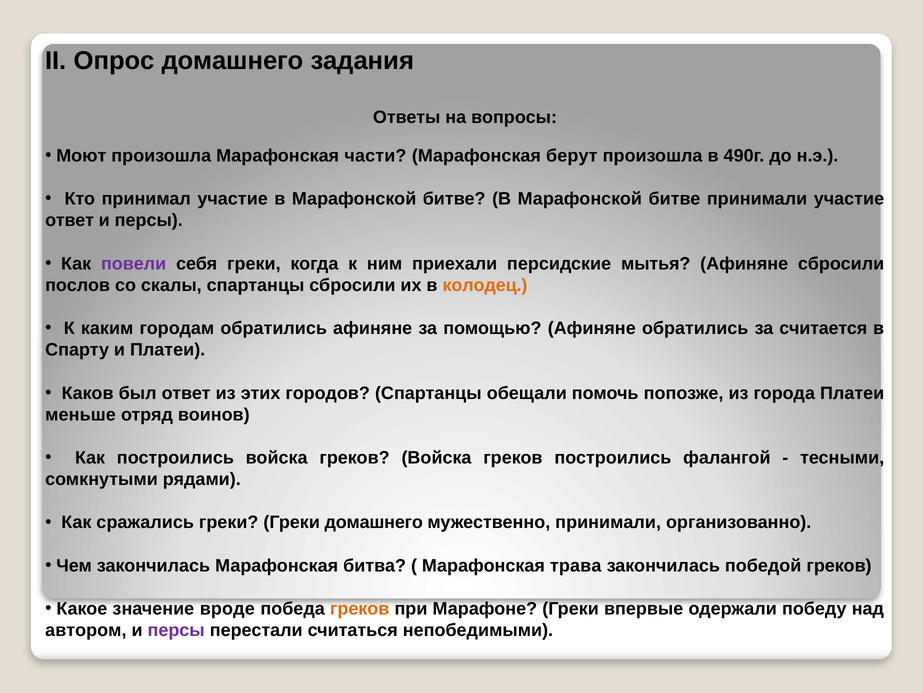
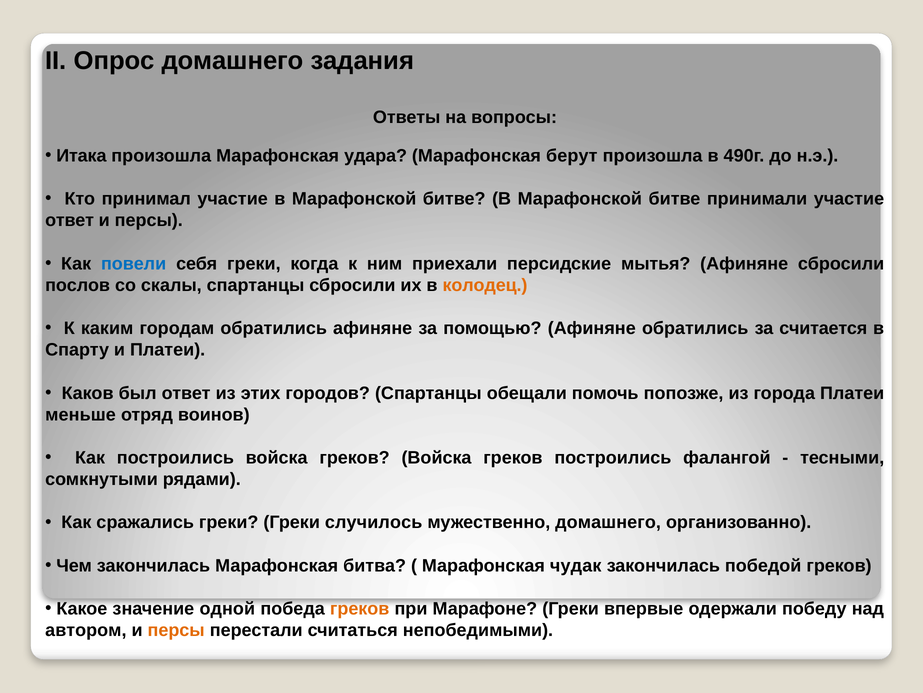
Моют: Моют -> Итака (81, 156)
части: части -> удара (376, 156)
повели colour: purple -> blue (134, 263)
Греки домашнего: домашнего -> случилось (374, 522)
мужественно принимали: принимали -> домашнего (608, 522)
трава: трава -> чудак (576, 565)
вроде: вроде -> одной (227, 608)
персы colour: purple -> orange (176, 630)
